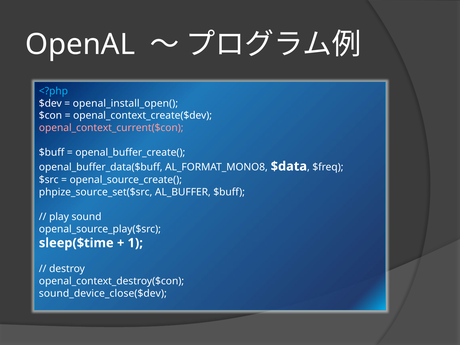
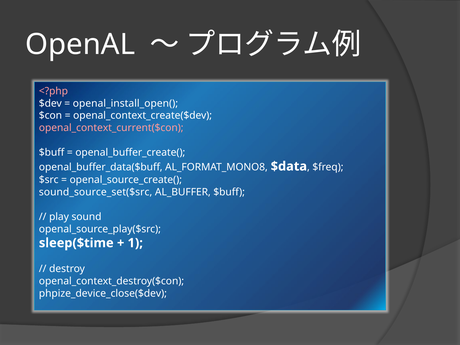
<?php colour: light blue -> pink (53, 91)
phpize_source_set($src: phpize_source_set($src -> sound_source_set($src (96, 192)
sound_device_close($dev: sound_device_close($dev -> phpize_device_close($dev (103, 293)
